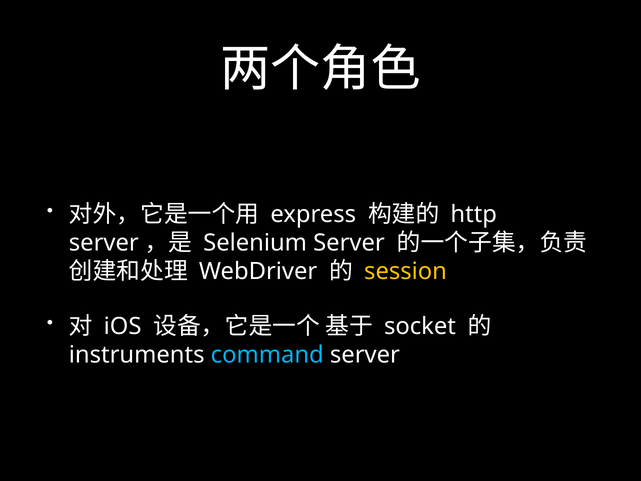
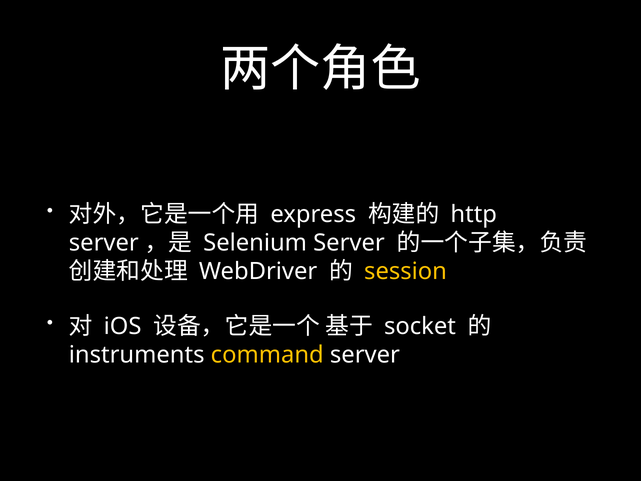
command colour: light blue -> yellow (267, 355)
